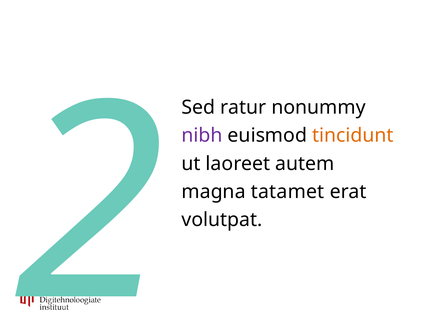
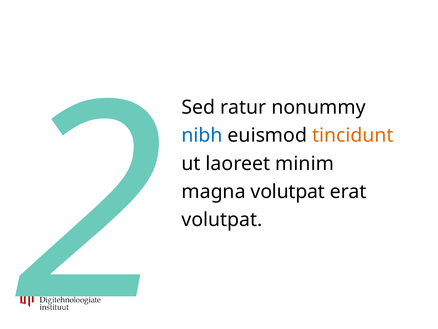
nibh colour: purple -> blue (202, 135)
autem: autem -> minim (305, 163)
magna tatamet: tatamet -> volutpat (288, 191)
